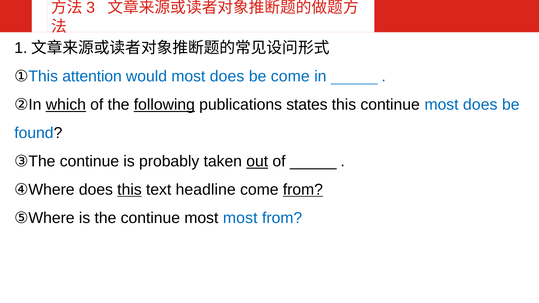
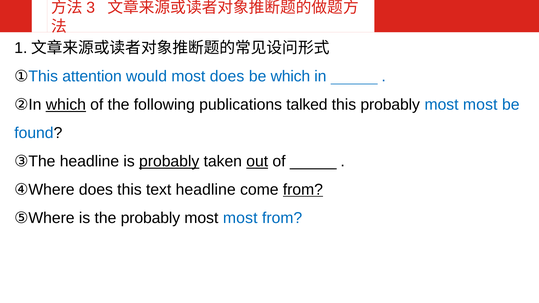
be come: come -> which (290, 76)
following underline: present -> none (164, 105)
states: states -> talked (307, 105)
this continue: continue -> probably (390, 105)
does: does -> most (480, 105)
③The continue: continue -> headline (89, 161)
probably underline: none -> present (169, 161)
this underline: present -> none (129, 190)
the continue: continue -> probably (150, 218)
